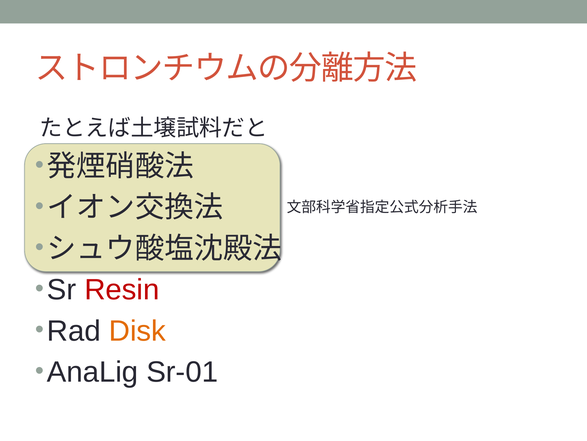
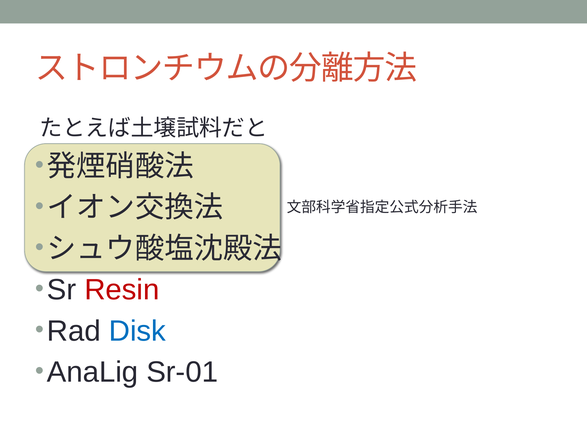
Disk colour: orange -> blue (137, 330)
